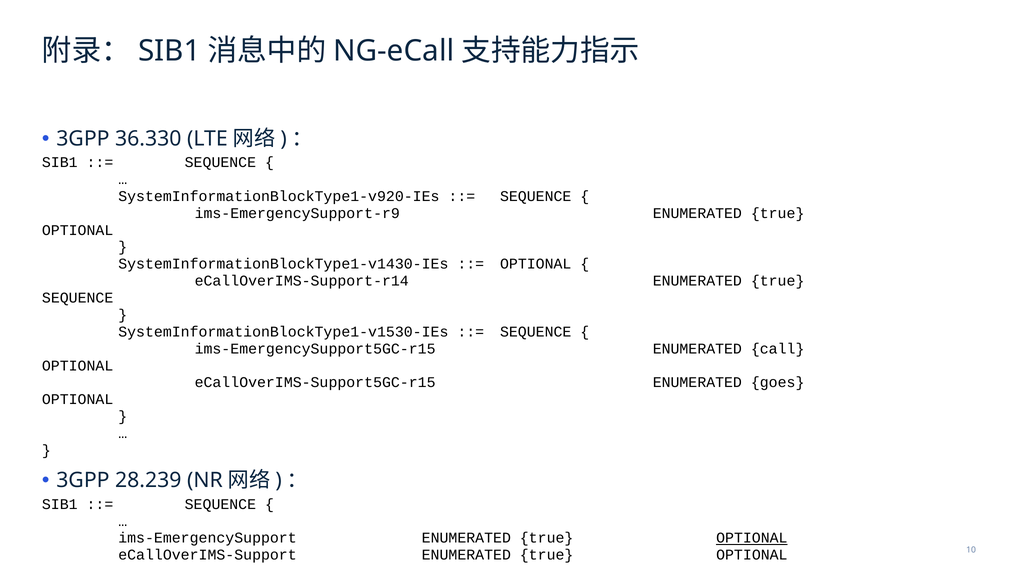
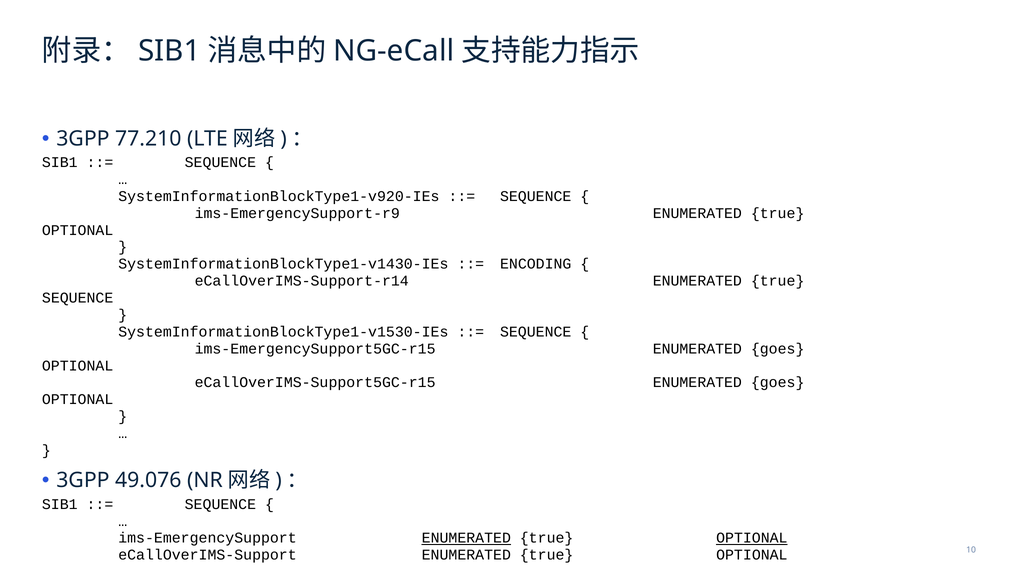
36.330: 36.330 -> 77.210 (148, 139)
OPTIONAL: OPTIONAL -> ENCODING (536, 264)
ims-EmergencySupport5GC-r15 ENUMERATED call: call -> goes (778, 348)
28.239: 28.239 -> 49.076 (148, 480)
ENUMERATED underline: none -> present (466, 538)
